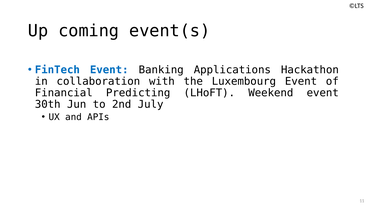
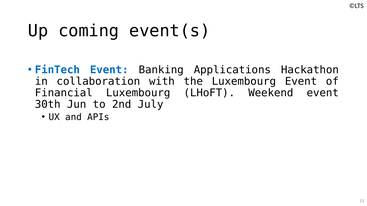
Financial Predicting: Predicting -> Luxembourg (138, 93)
